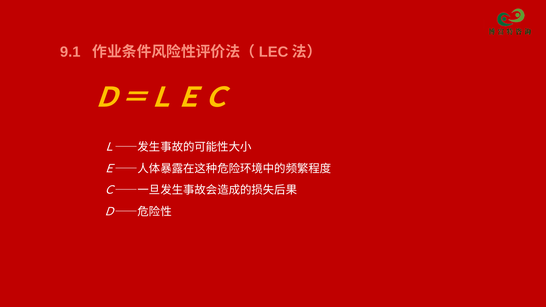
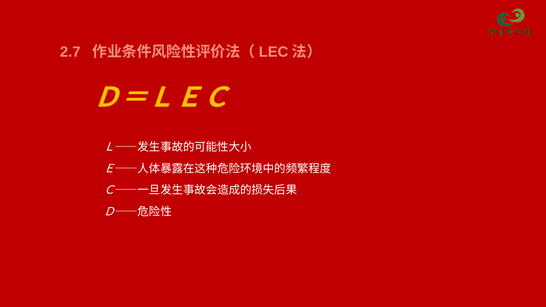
9.1: 9.1 -> 2.7 (70, 52)
